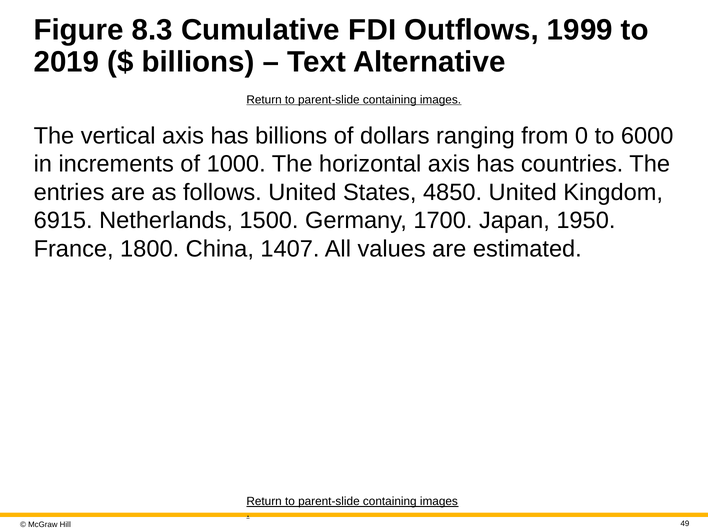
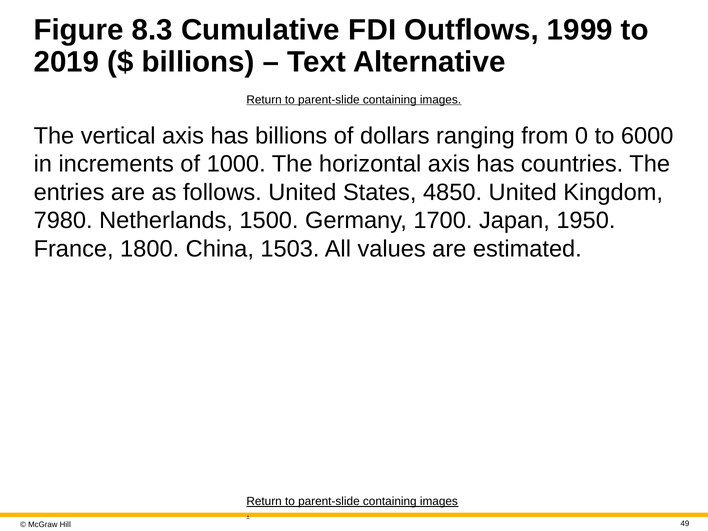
6915: 6915 -> 7980 (63, 221)
1407: 1407 -> 1503 (290, 249)
